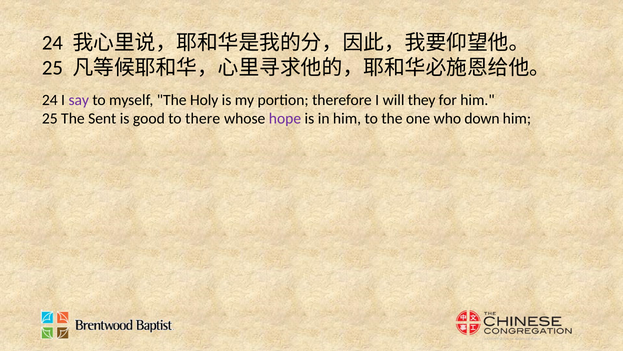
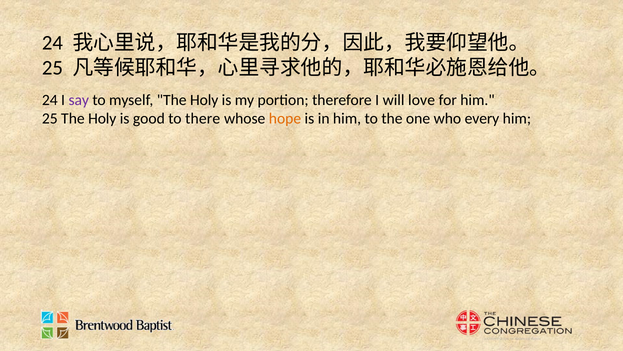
they: they -> love (422, 100)
25 The Sent: Sent -> Holy (102, 118)
hope colour: purple -> orange (285, 118)
down: down -> every (482, 118)
